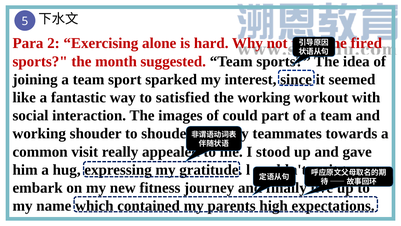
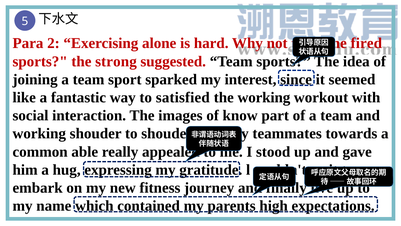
month: month -> strong (116, 61)
could: could -> know (240, 115)
visit: visit -> able (85, 151)
